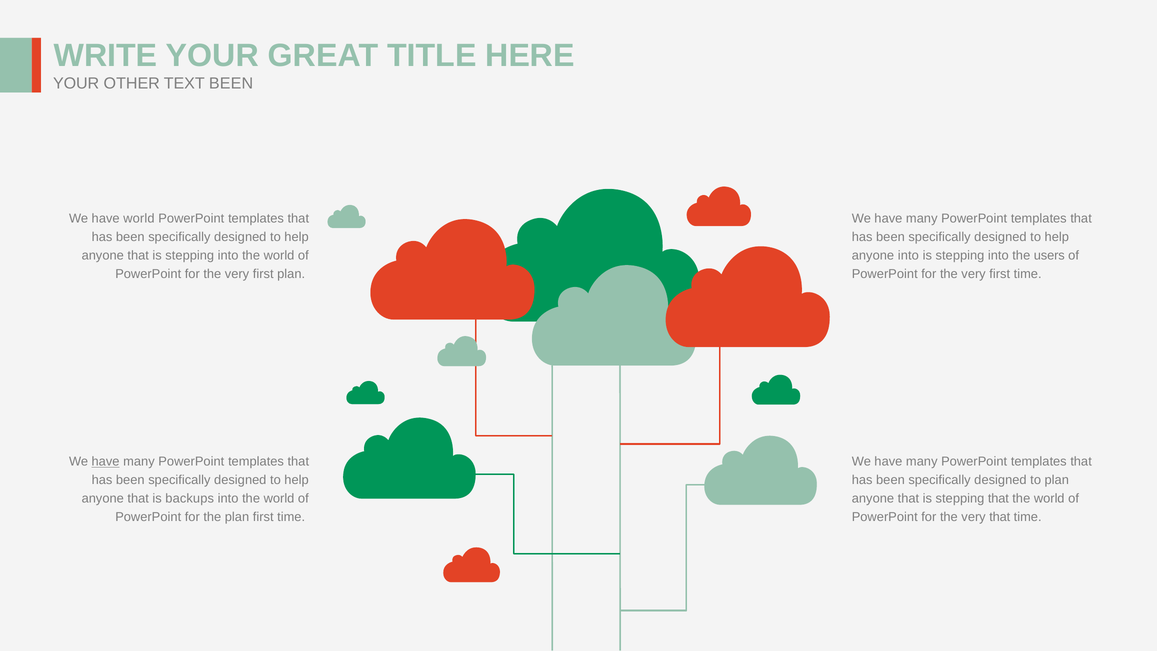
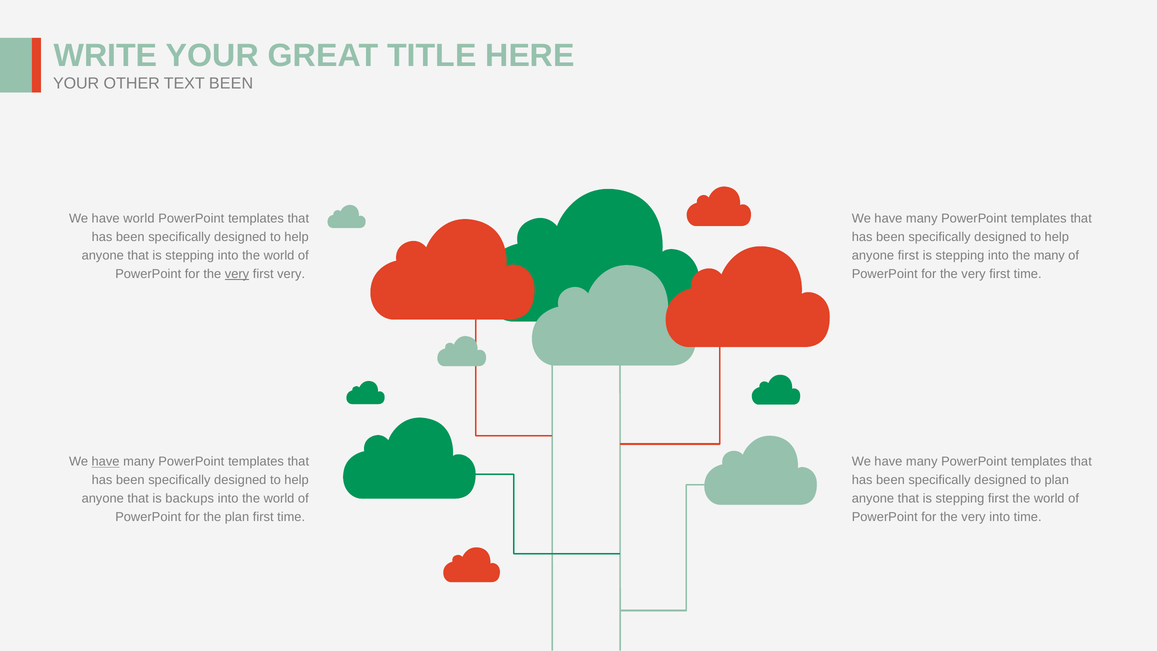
anyone into: into -> first (908, 255)
the users: users -> many (1049, 255)
very underline: none -> present (237, 274)
first plan: plan -> very (291, 274)
stepping that: that -> first (998, 498)
very that: that -> into (1000, 517)
